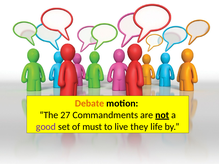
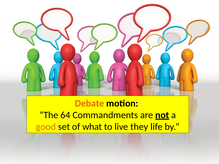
27: 27 -> 64 (65, 115)
good colour: purple -> orange (46, 127)
must: must -> what (92, 127)
